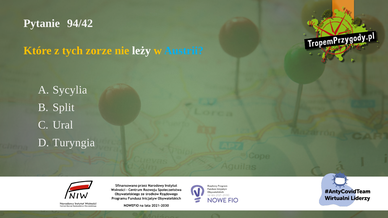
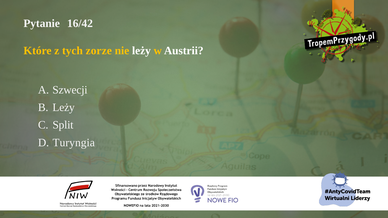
94/42: 94/42 -> 16/42 (80, 23)
Austrii colour: light blue -> white (184, 51)
Sycylia: Sycylia -> Szwecji (70, 90)
B Split: Split -> Leży (64, 108)
Ural: Ural -> Split (63, 125)
